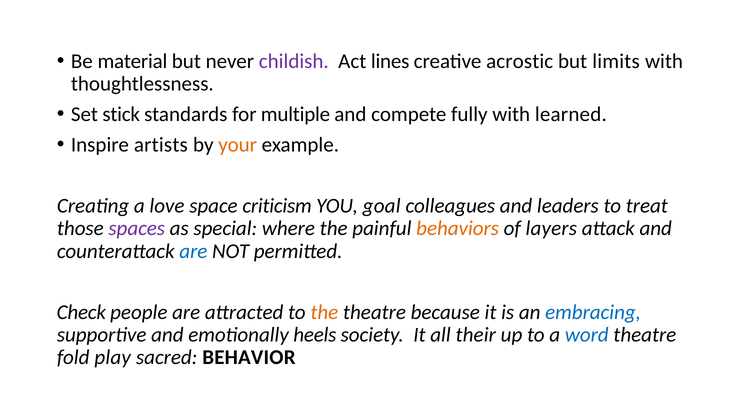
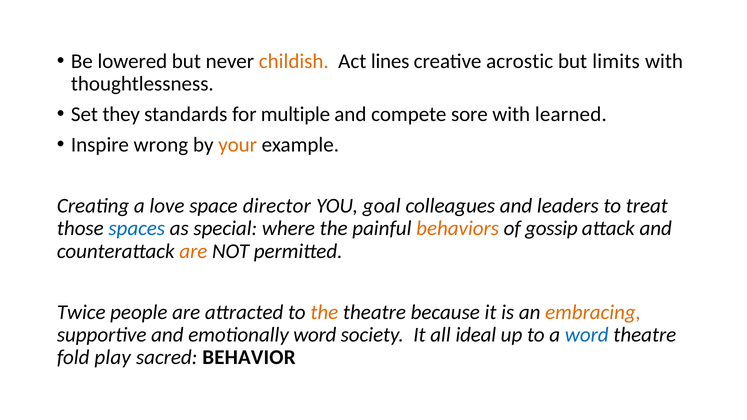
material: material -> lowered (132, 61)
childish colour: purple -> orange (294, 61)
stick: stick -> they (121, 114)
fully: fully -> sore (469, 114)
artists: artists -> wrong (161, 145)
criticism: criticism -> director (277, 206)
spaces colour: purple -> blue (137, 229)
layers: layers -> gossip (551, 229)
are colour: blue -> orange (193, 251)
Check: Check -> Twice (81, 312)
embracing colour: blue -> orange (593, 312)
emotionally heels: heels -> word (315, 335)
their: their -> ideal (476, 335)
